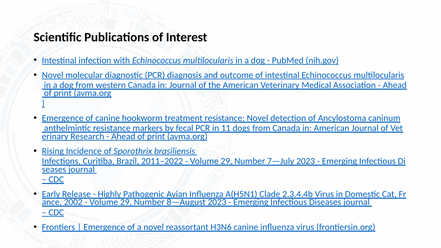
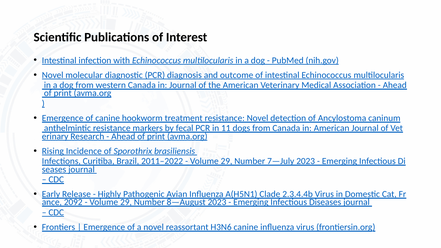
2002: 2002 -> 2092 (73, 202)
